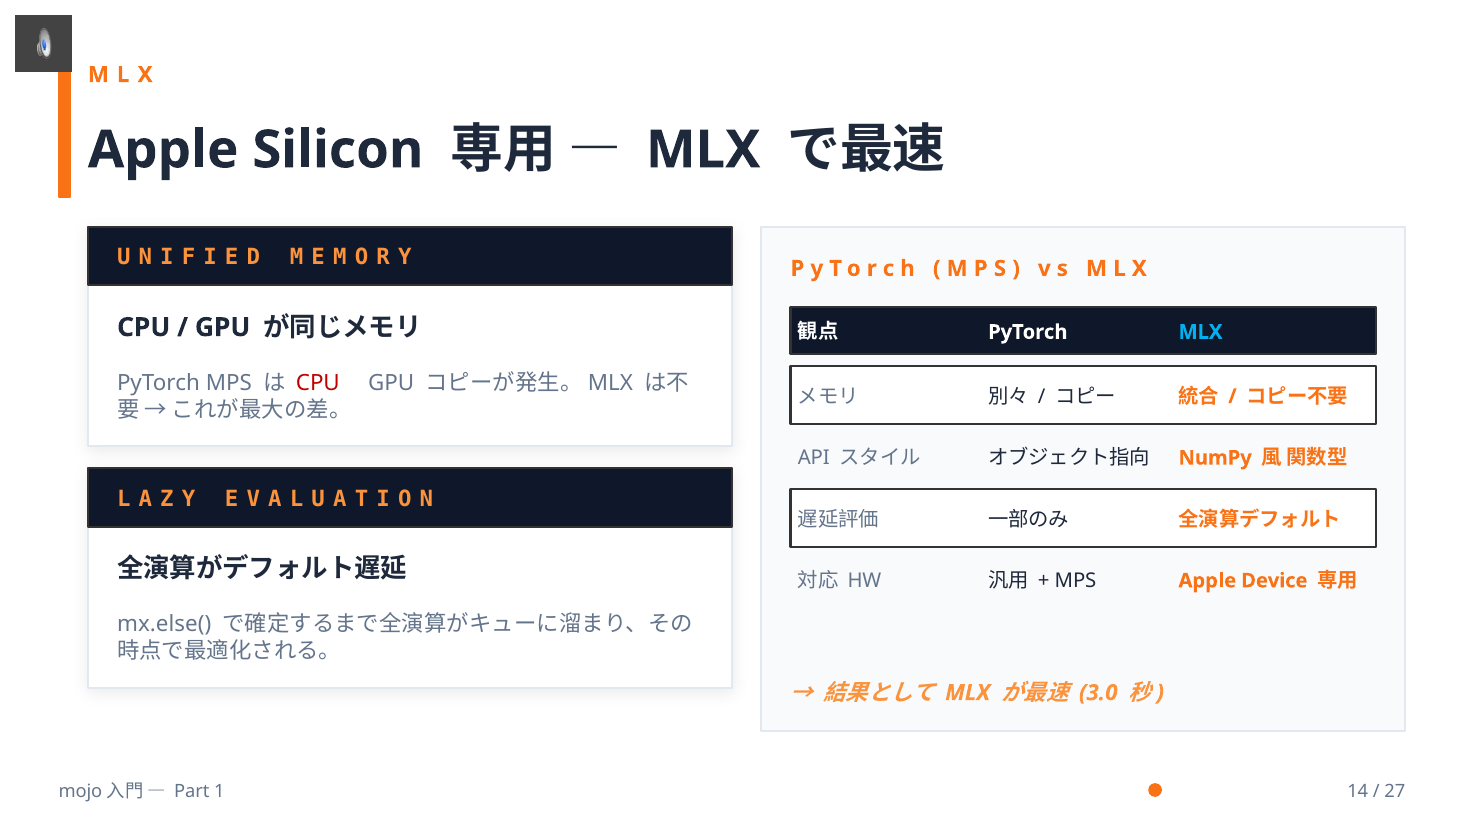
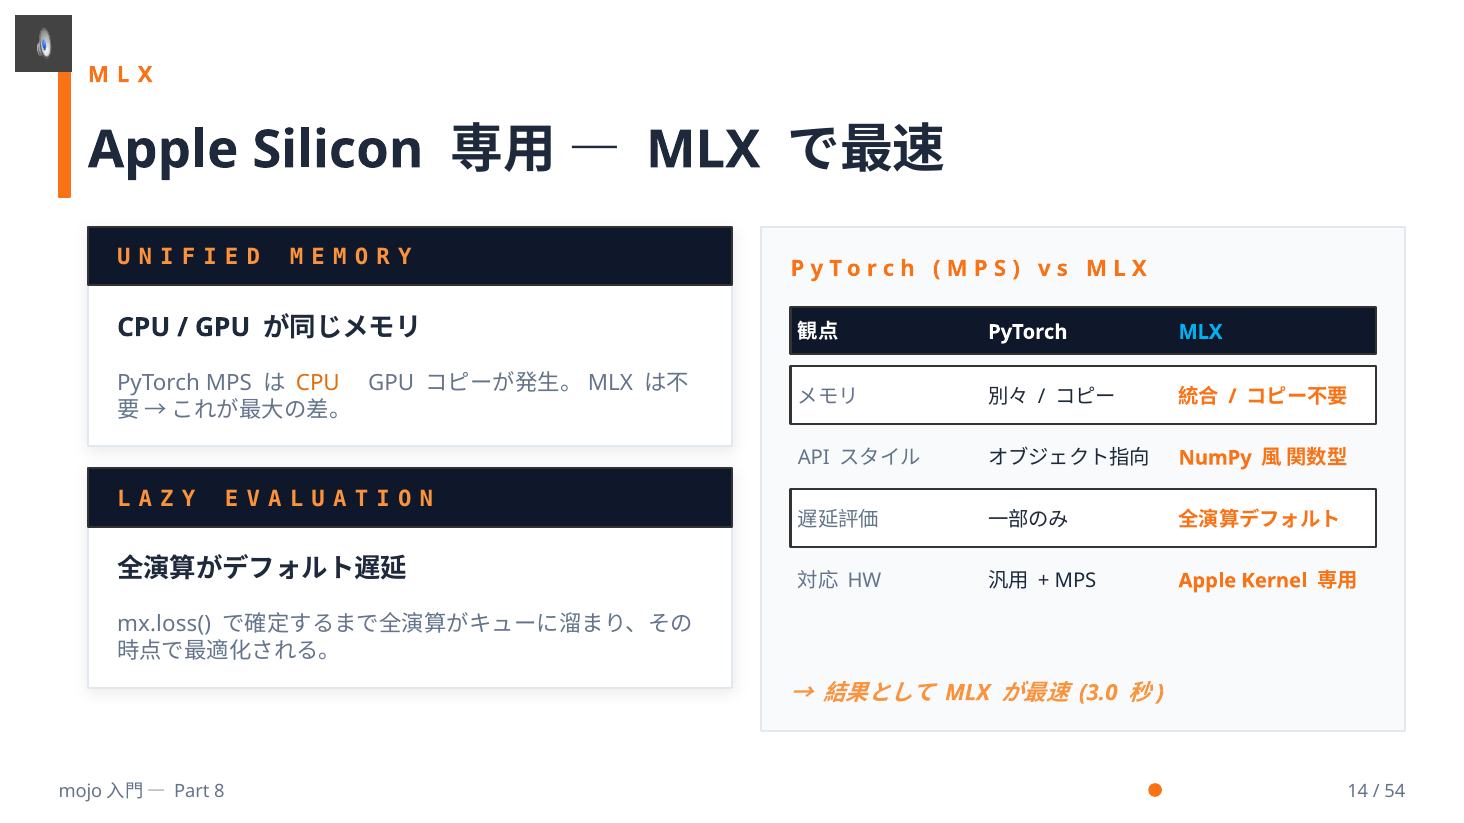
CPU colour: red -> orange (318, 383)
Device: Device -> Kernel (1274, 581)
mx.else(: mx.else( -> mx.loss( (164, 625)
1: 1 -> 8 (219, 792)
27: 27 -> 54 (1395, 792)
